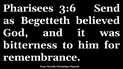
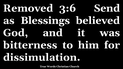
Pharisees: Pharisees -> Removed (28, 8)
Begetteth: Begetteth -> Blessings (45, 21)
remembrance: remembrance -> dissimulation (42, 57)
